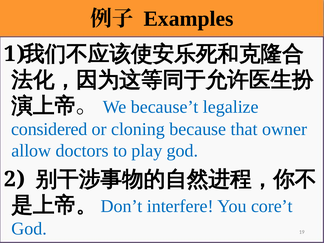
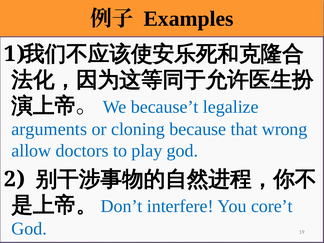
considered: considered -> arguments (49, 129)
owner: owner -> wrong (285, 129)
